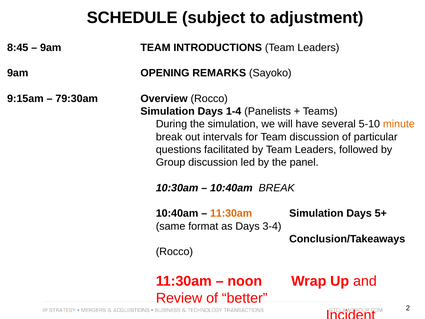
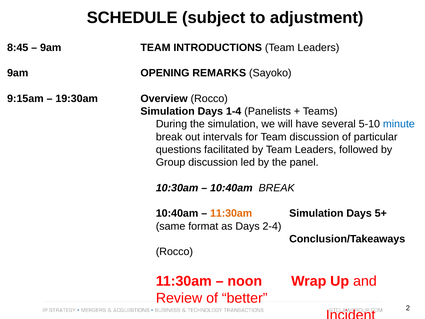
79:30am: 79:30am -> 19:30am (77, 99)
minute colour: orange -> blue (399, 124)
3-4: 3-4 -> 2-4 (272, 226)
